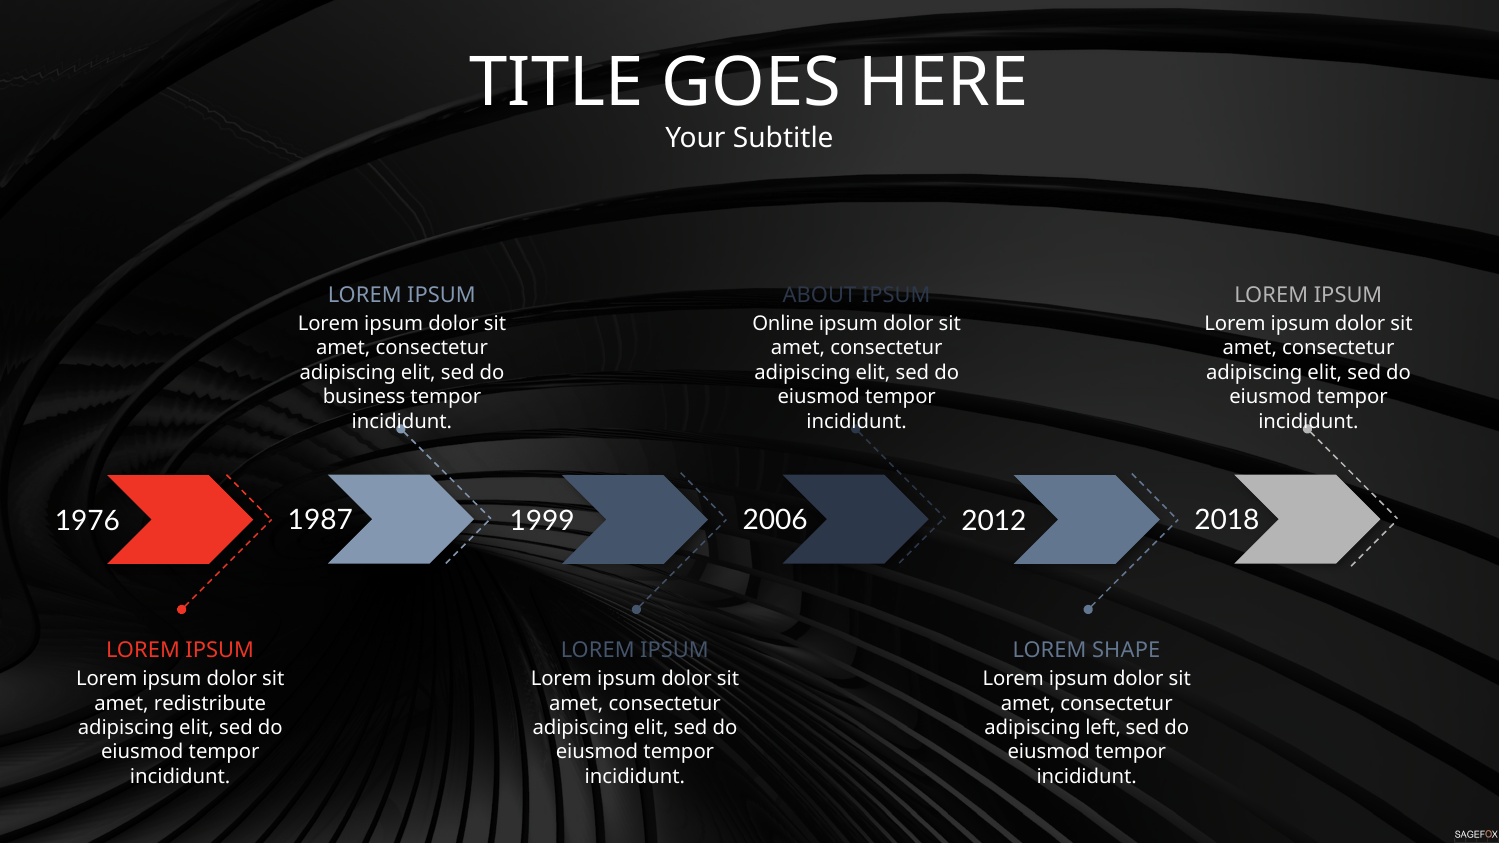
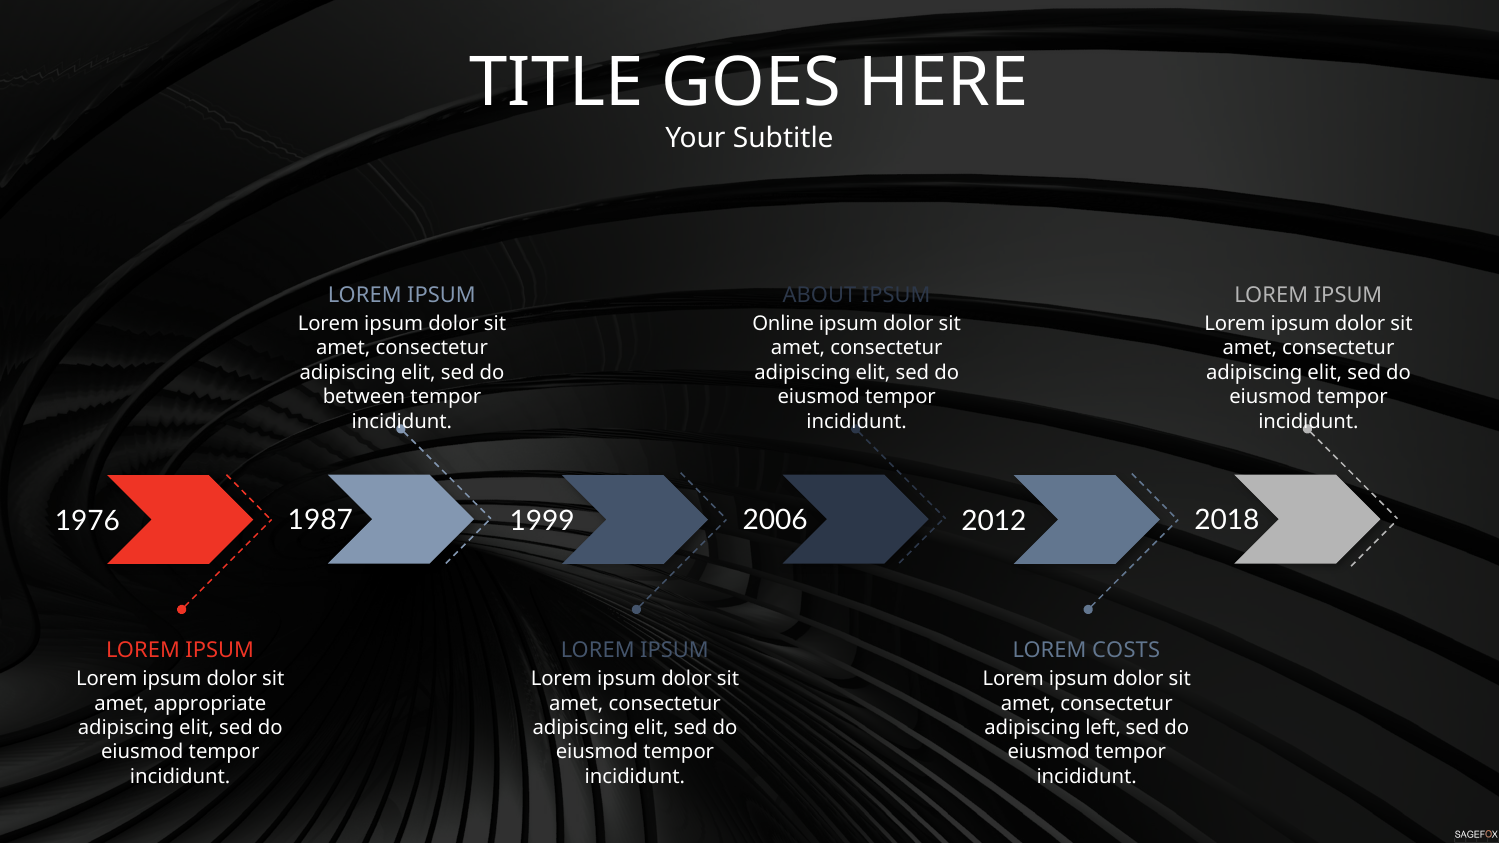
business: business -> between (364, 397)
SHAPE: SHAPE -> COSTS (1126, 650)
redistribute: redistribute -> appropriate (210, 704)
